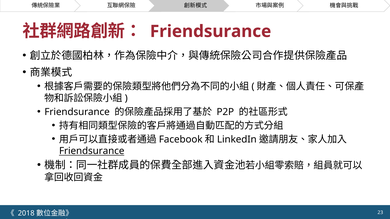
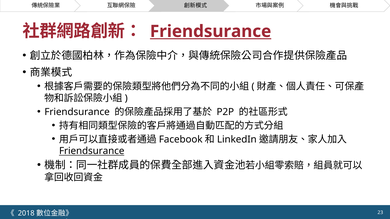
Friendsurance underline: none -> present (211, 31)
